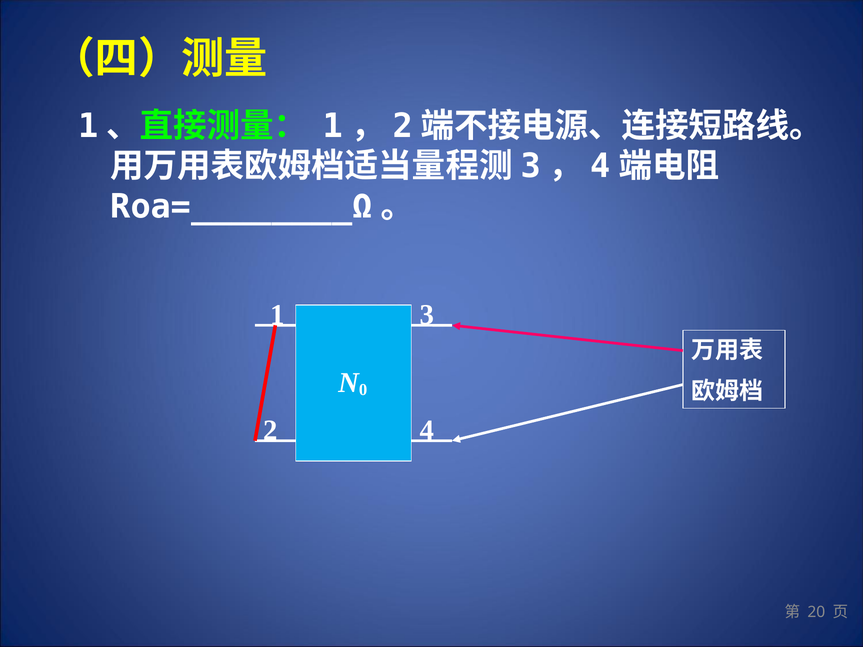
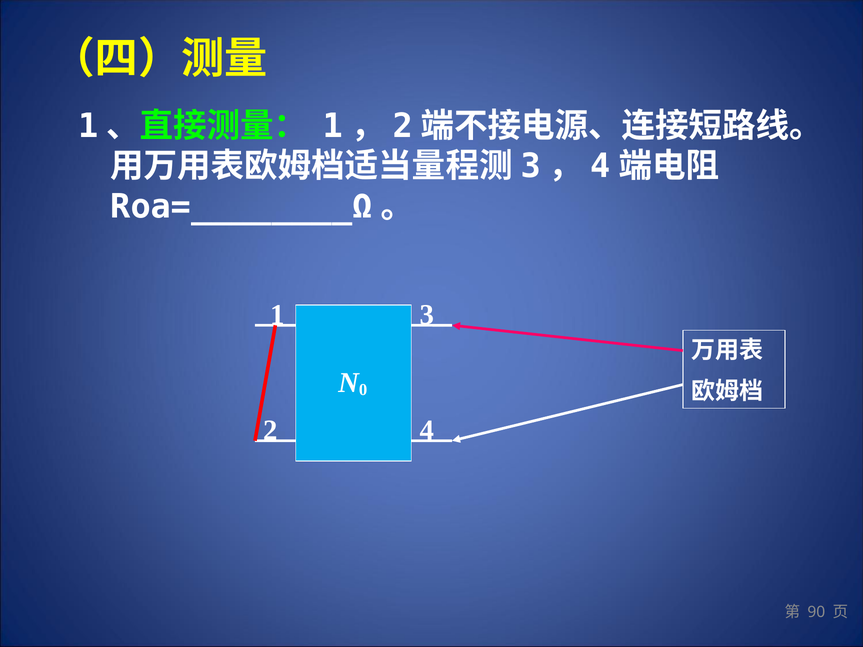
20: 20 -> 90 (816, 612)
